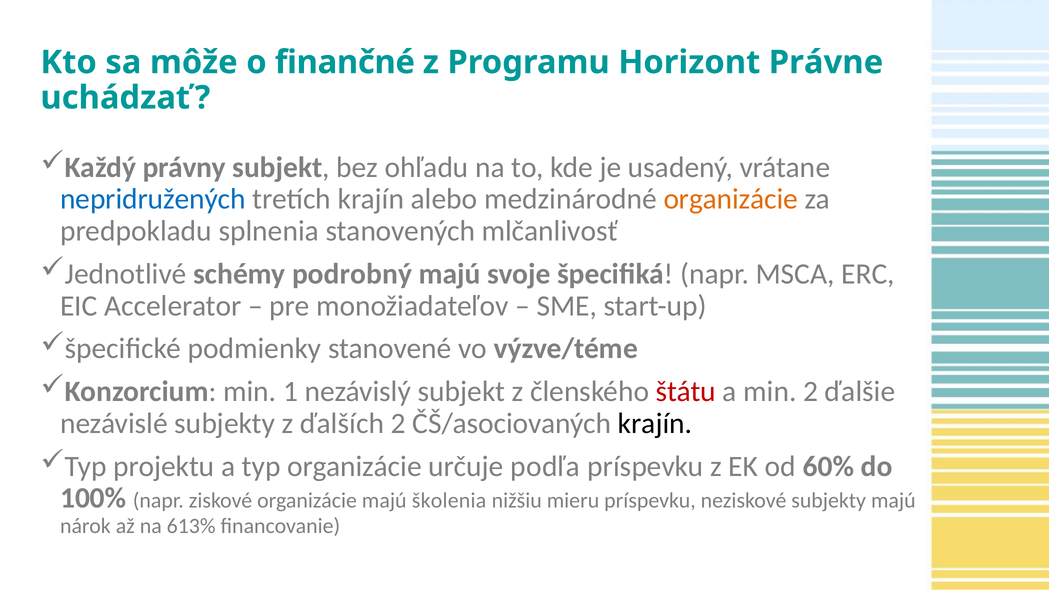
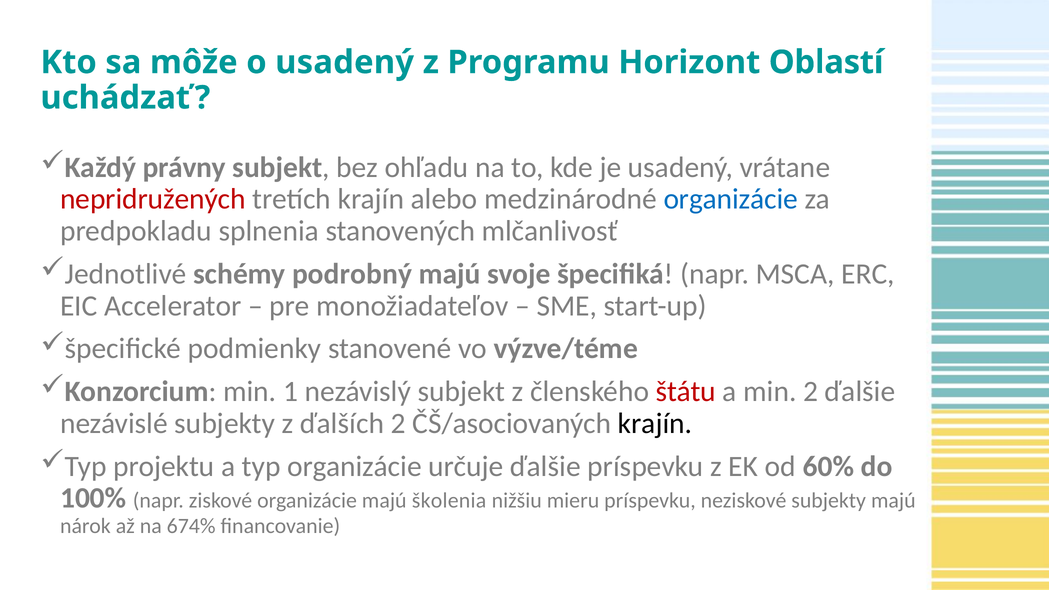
o finančné: finančné -> usadený (345, 62)
Právne: Právne -> Oblastí (826, 62)
nepridružených colour: blue -> red (153, 199)
organizácie colour: orange -> blue (731, 199)
určuje podľa: podľa -> ďalšie (545, 466)
613%: 613% -> 674% (191, 526)
